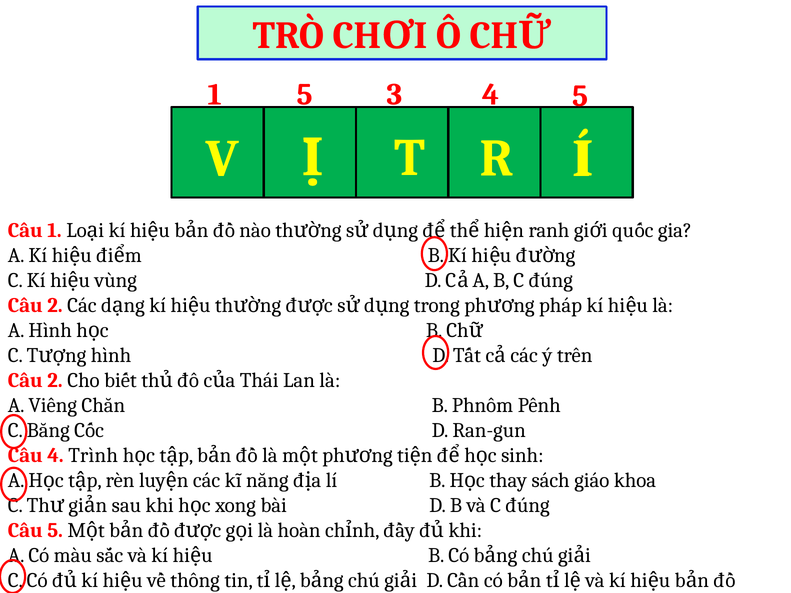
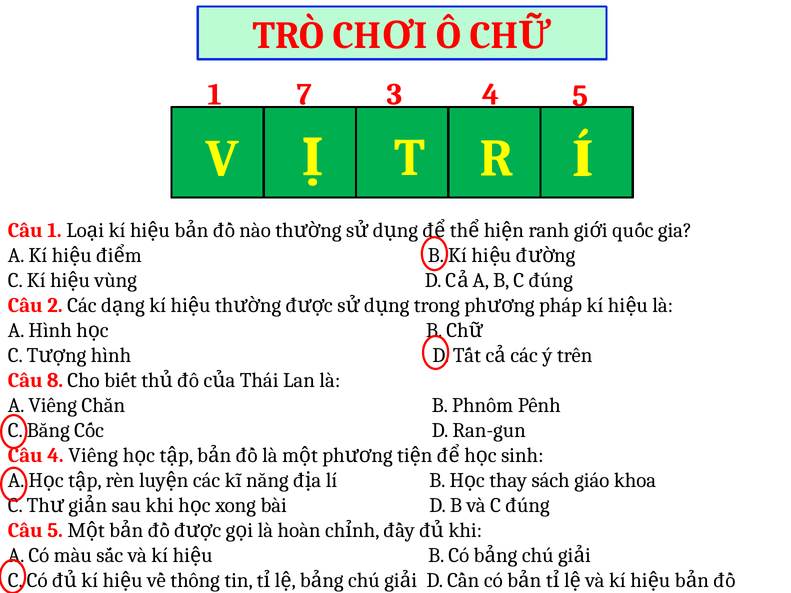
1 5: 5 -> 7 (304, 95)
2: 2 -> 8 (55, 381)
4 Trình: Trình -> Viêng (93, 456)
